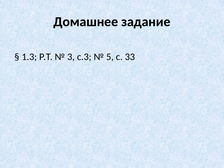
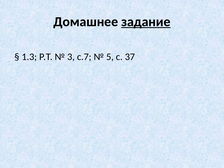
задание underline: none -> present (146, 22)
с.3: с.3 -> с.7 (84, 57)
33: 33 -> 37 (130, 57)
